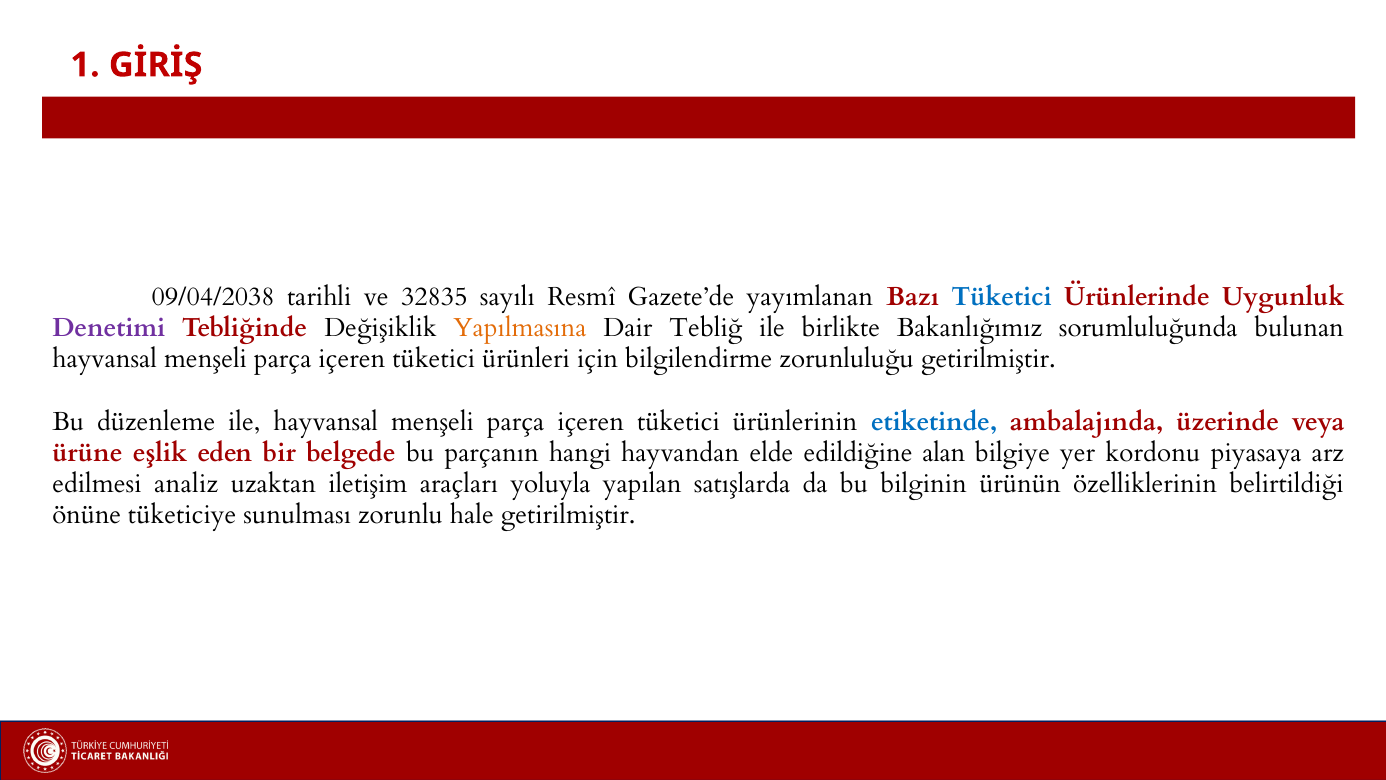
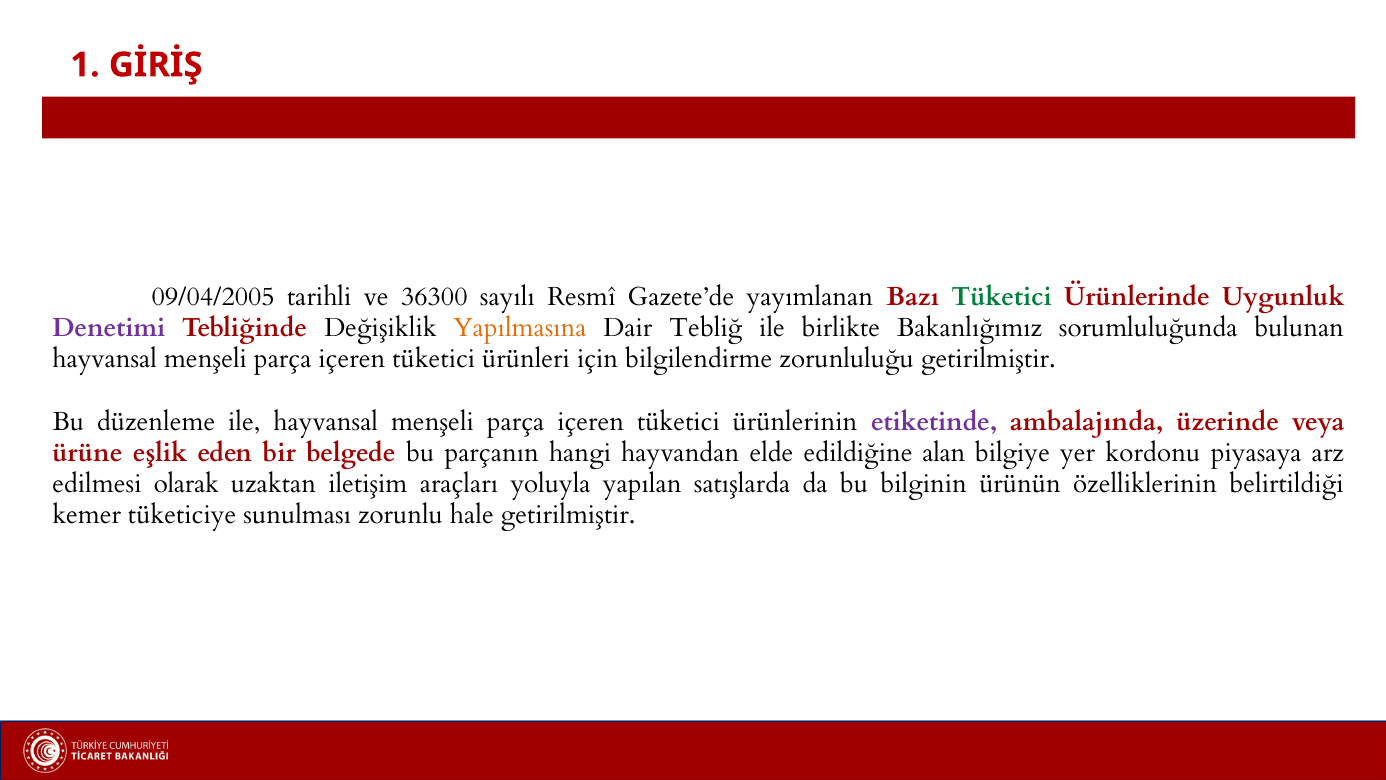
09/04/2038: 09/04/2038 -> 09/04/2005 (213, 297)
32835: 32835 -> 36300 (434, 297)
Tüketici colour: blue -> green (1002, 297)
etiketinde colour: blue -> purple (934, 421)
analiz: analiz -> olarak (186, 484)
önüne: önüne -> kemer (87, 515)
